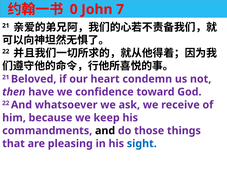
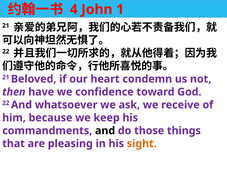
0: 0 -> 4 (74, 9)
7: 7 -> 1 (120, 9)
sight colour: blue -> orange (142, 143)
